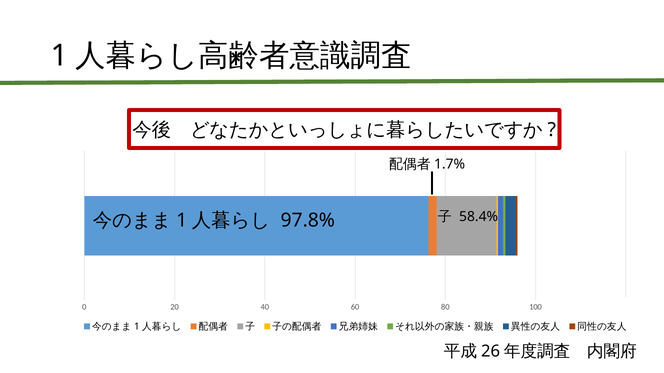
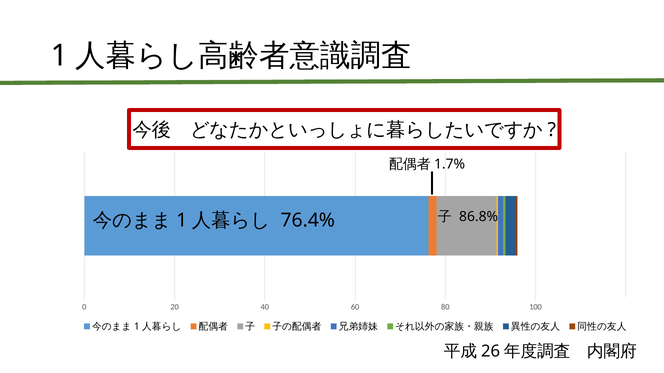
58.4%: 58.4% -> 86.8% (479, 217)
97.8%: 97.8% -> 76.4% (308, 221)
